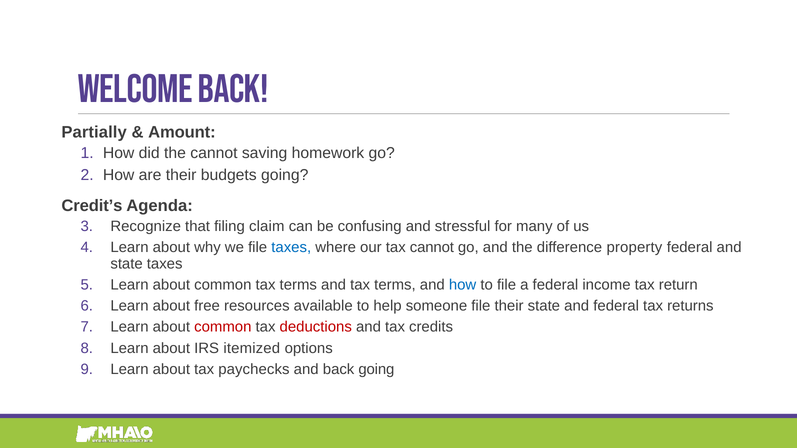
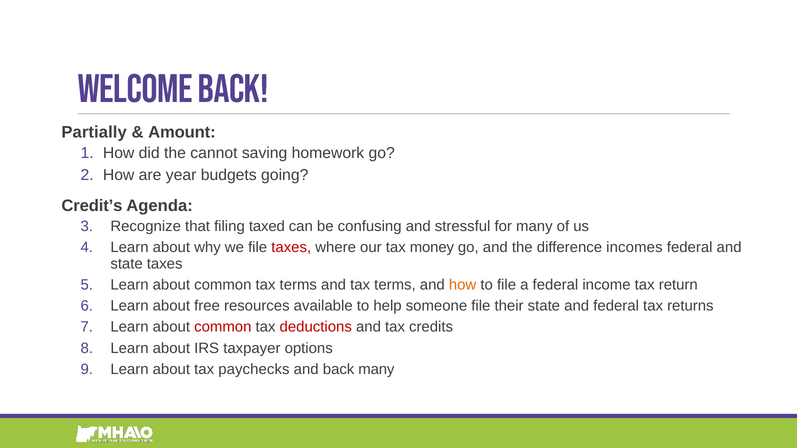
are their: their -> year (181, 175)
claim: claim -> taxed (267, 227)
taxes colour: blue -> red (291, 248)
tax cannot: cannot -> money (432, 248)
property: property -> incomes (634, 248)
how colour: blue -> orange (463, 285)
itemized: itemized -> taxpayer (252, 348)
back going: going -> many (376, 369)
